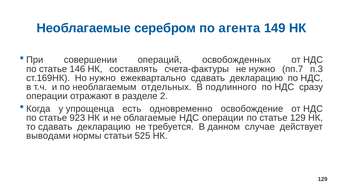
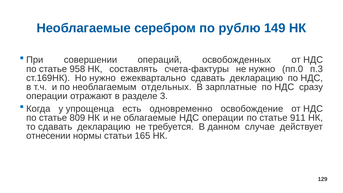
агента: агента -> рублю (240, 28)
146: 146 -> 958 (77, 69)
пп.7: пп.7 -> пп.0 (293, 69)
подлинного: подлинного -> зарплатные (231, 87)
2: 2 -> 3 (164, 96)
923: 923 -> 809 (77, 118)
статье 129: 129 -> 911 (298, 118)
выводами: выводами -> отнесении (48, 136)
525: 525 -> 165 (142, 136)
